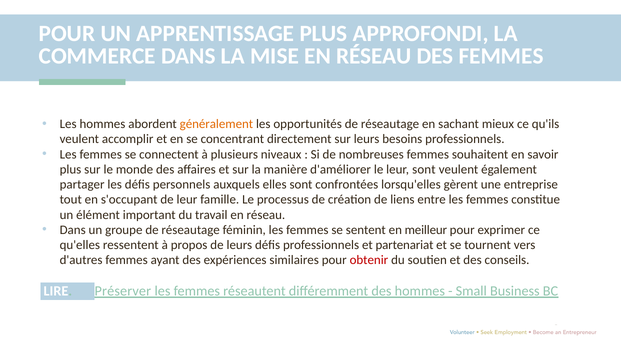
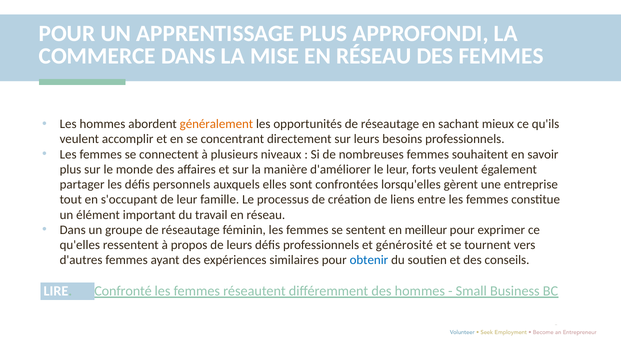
leur sont: sont -> forts (424, 170)
partenariat: partenariat -> générosité (404, 245)
obtenir colour: red -> blue (369, 260)
Préserver: Préserver -> Confronté (123, 292)
